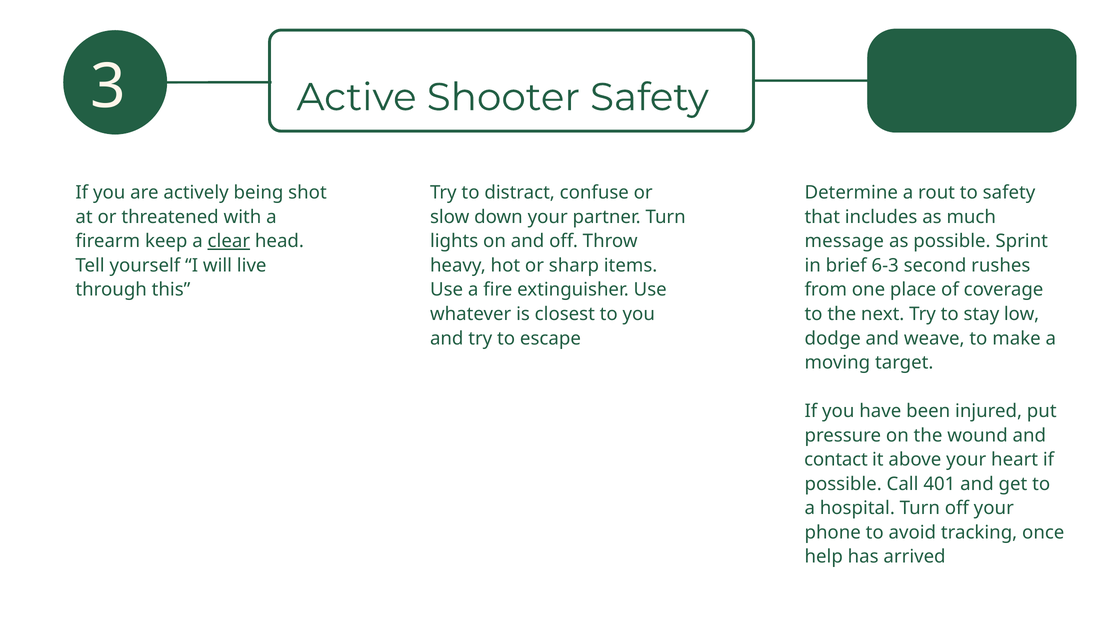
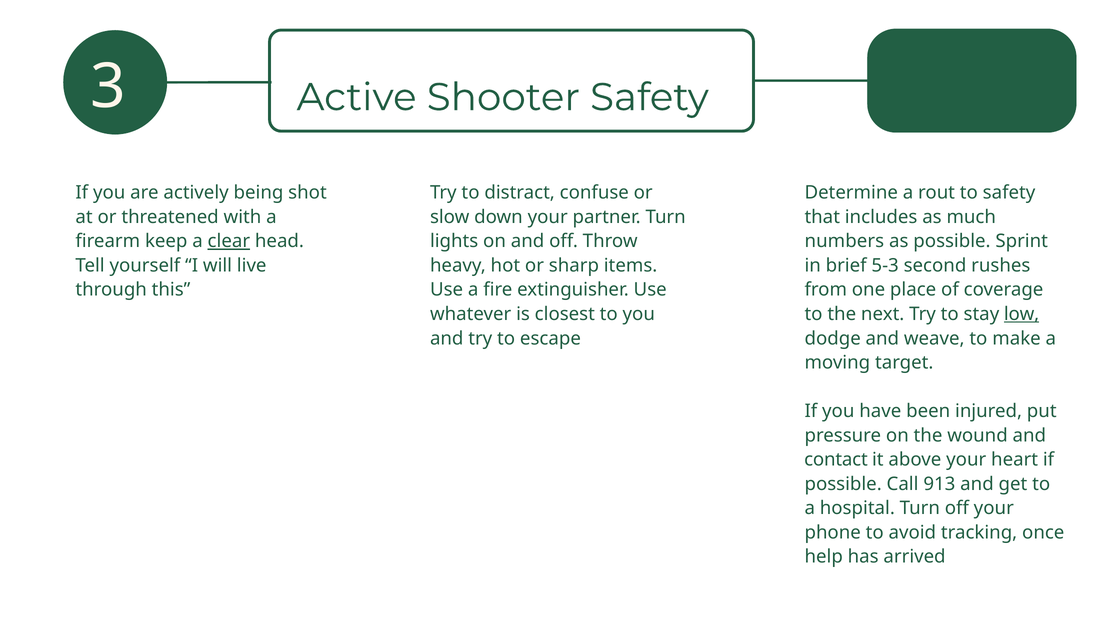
message: message -> numbers (844, 241)
6-3: 6-3 -> 5-3 (885, 266)
low underline: none -> present (1022, 314)
401: 401 -> 913 (939, 484)
